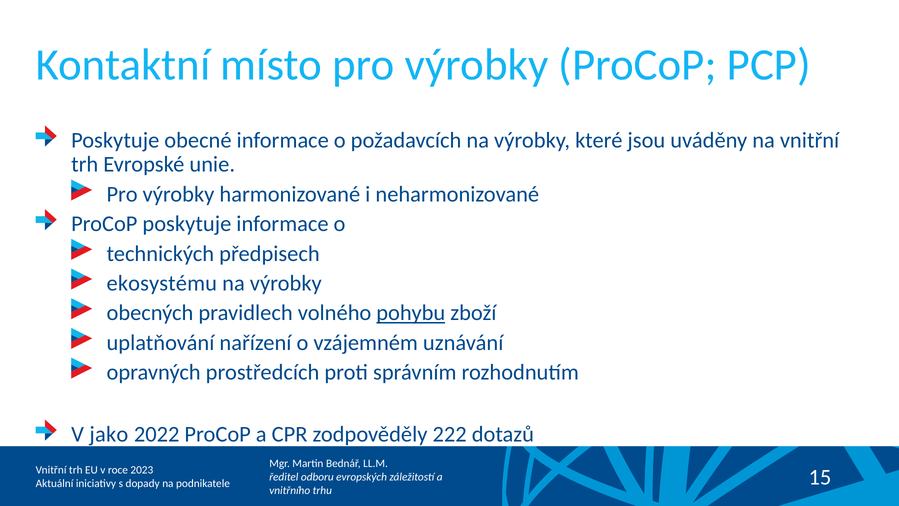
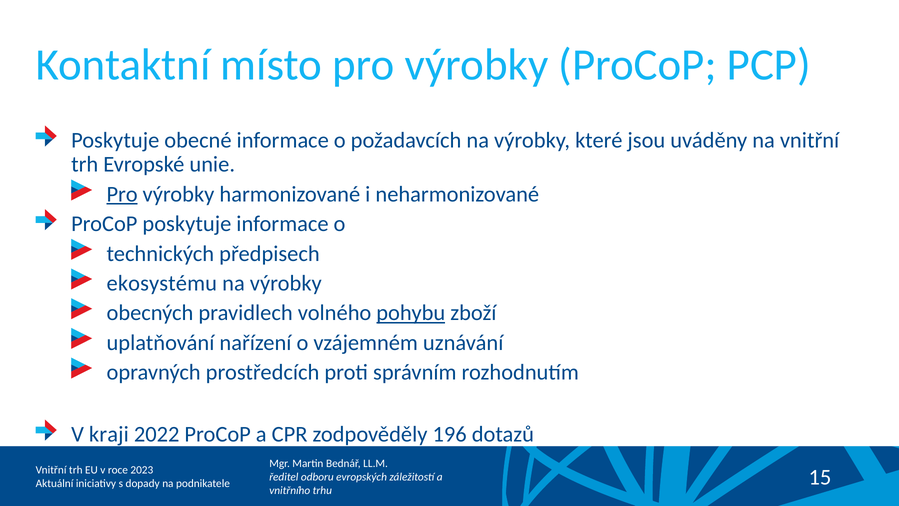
Pro underline: none -> present (122, 194)
jako: jako -> kraji (109, 434)
222: 222 -> 196 (450, 434)
